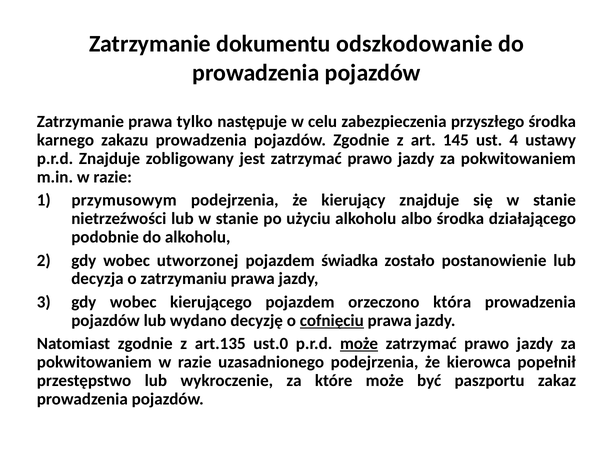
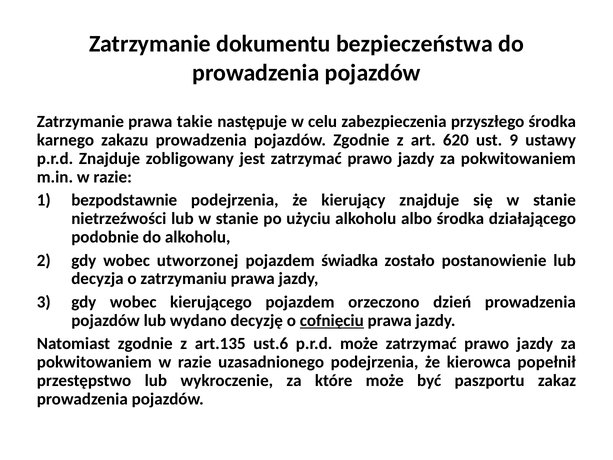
odszkodowanie: odszkodowanie -> bezpieczeństwa (414, 44)
tylko: tylko -> takie (195, 122)
145: 145 -> 620 (456, 140)
4: 4 -> 9 (514, 140)
przymusowym: przymusowym -> bezpodstawnie (124, 200)
która: która -> dzień (452, 302)
ust.0: ust.0 -> ust.6 (271, 344)
może underline: present -> none (359, 344)
